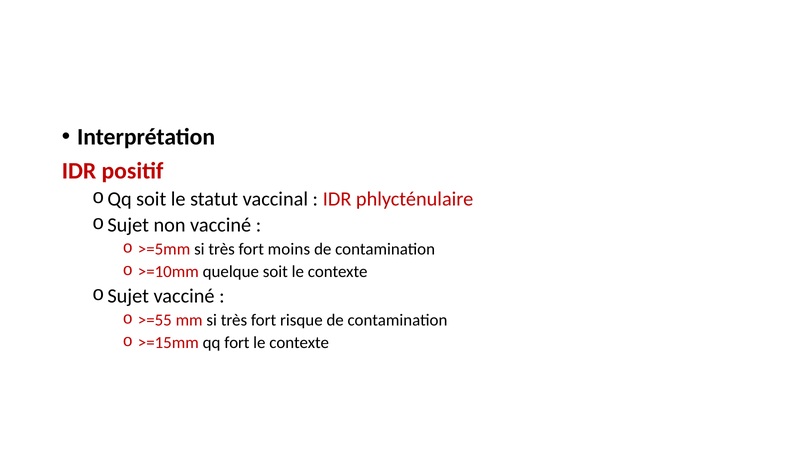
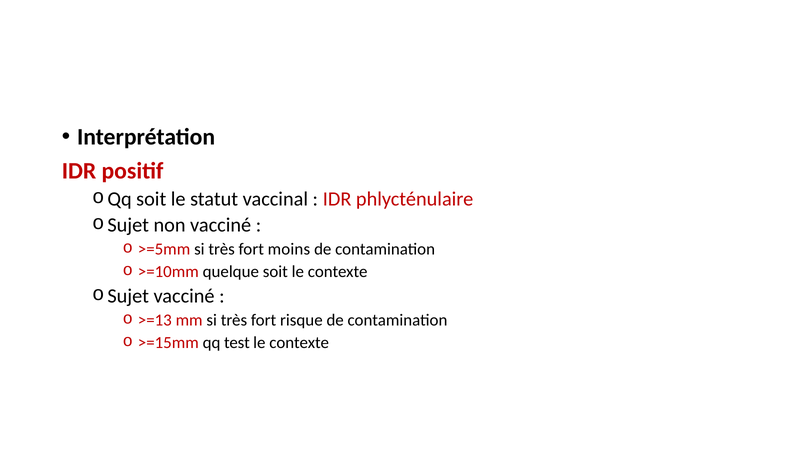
>=55: >=55 -> >=13 (155, 320)
qq fort: fort -> test (237, 343)
